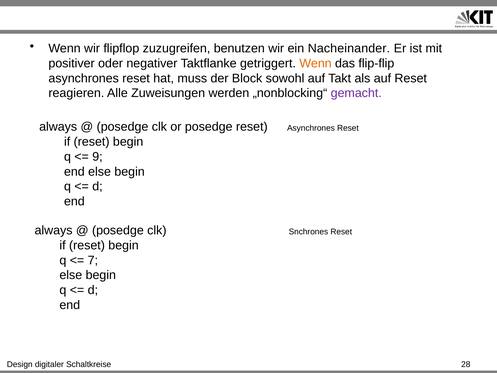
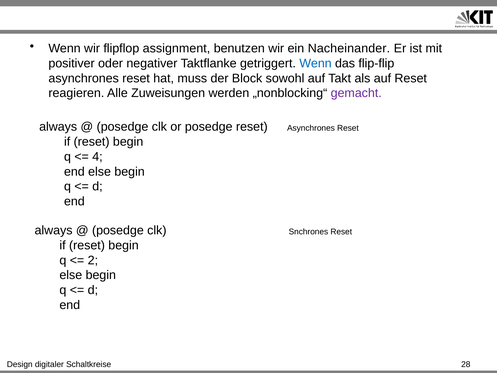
zuzugreifen: zuzugreifen -> assignment (176, 48)
Wenn colour: orange -> blue (315, 63)
9: 9 -> 4 (97, 157)
7: 7 -> 2 (93, 260)
